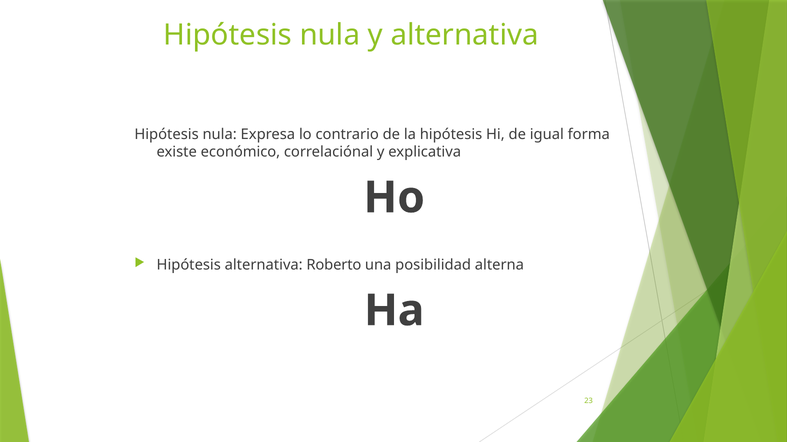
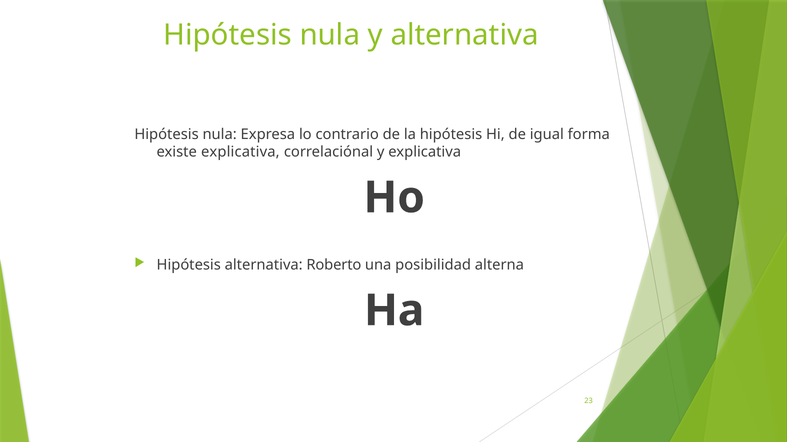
existe económico: económico -> explicativa (240, 152)
